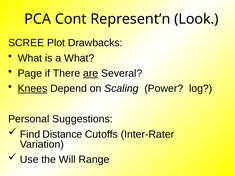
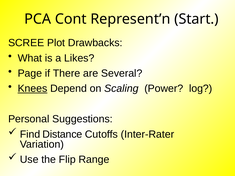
Look: Look -> Start (196, 19)
a What: What -> Likes (79, 58)
are underline: present -> none (91, 73)
Will: Will -> Flip (67, 160)
